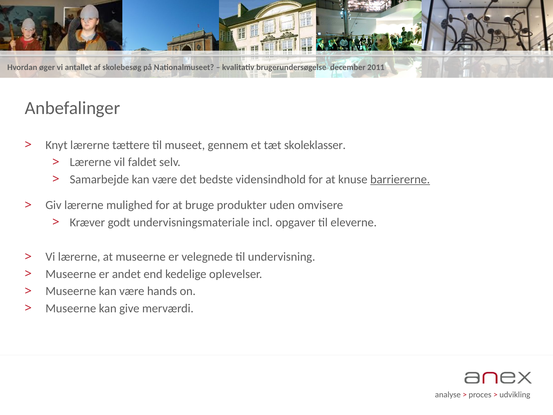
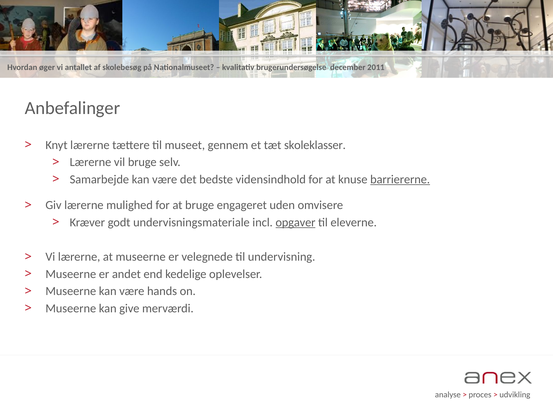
vil faldet: faldet -> bruge (142, 162)
produkter: produkter -> engageret (242, 205)
opgaver underline: none -> present (295, 222)
